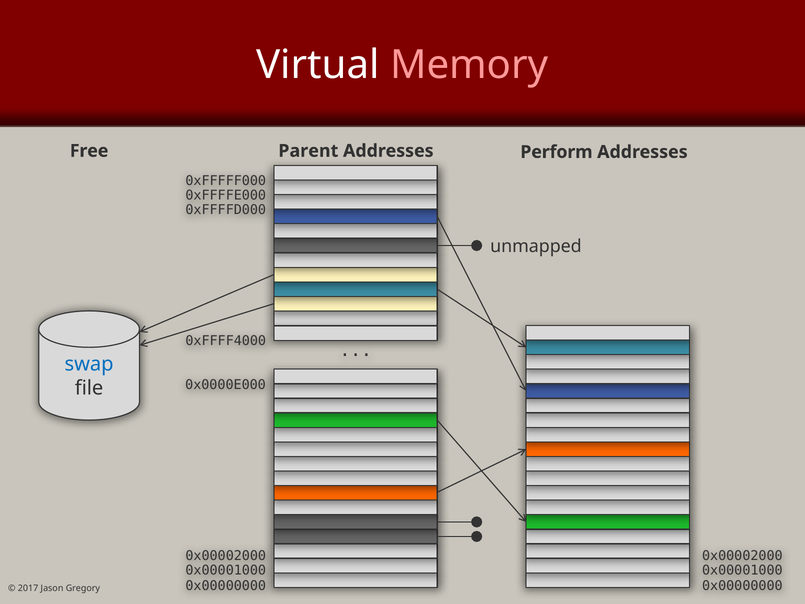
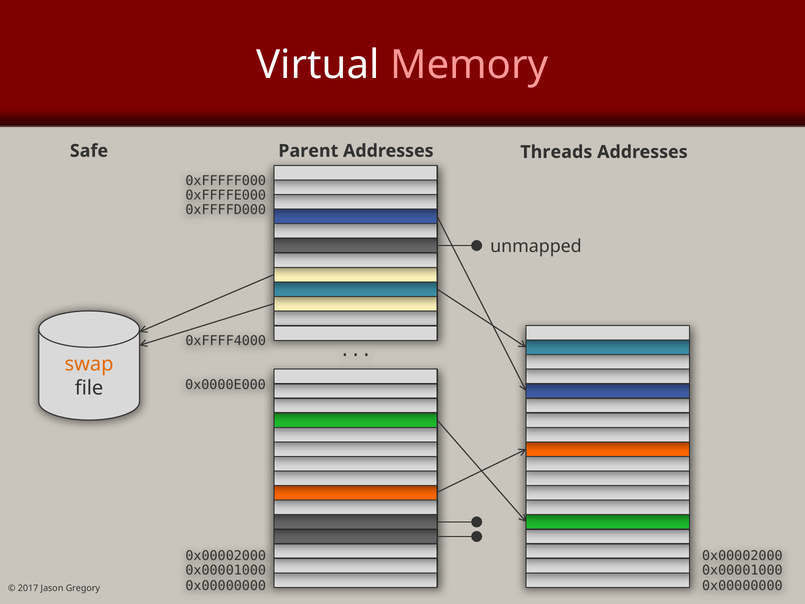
Free: Free -> Safe (89, 151)
Perform: Perform -> Threads (556, 152)
swap colour: blue -> orange (89, 364)
